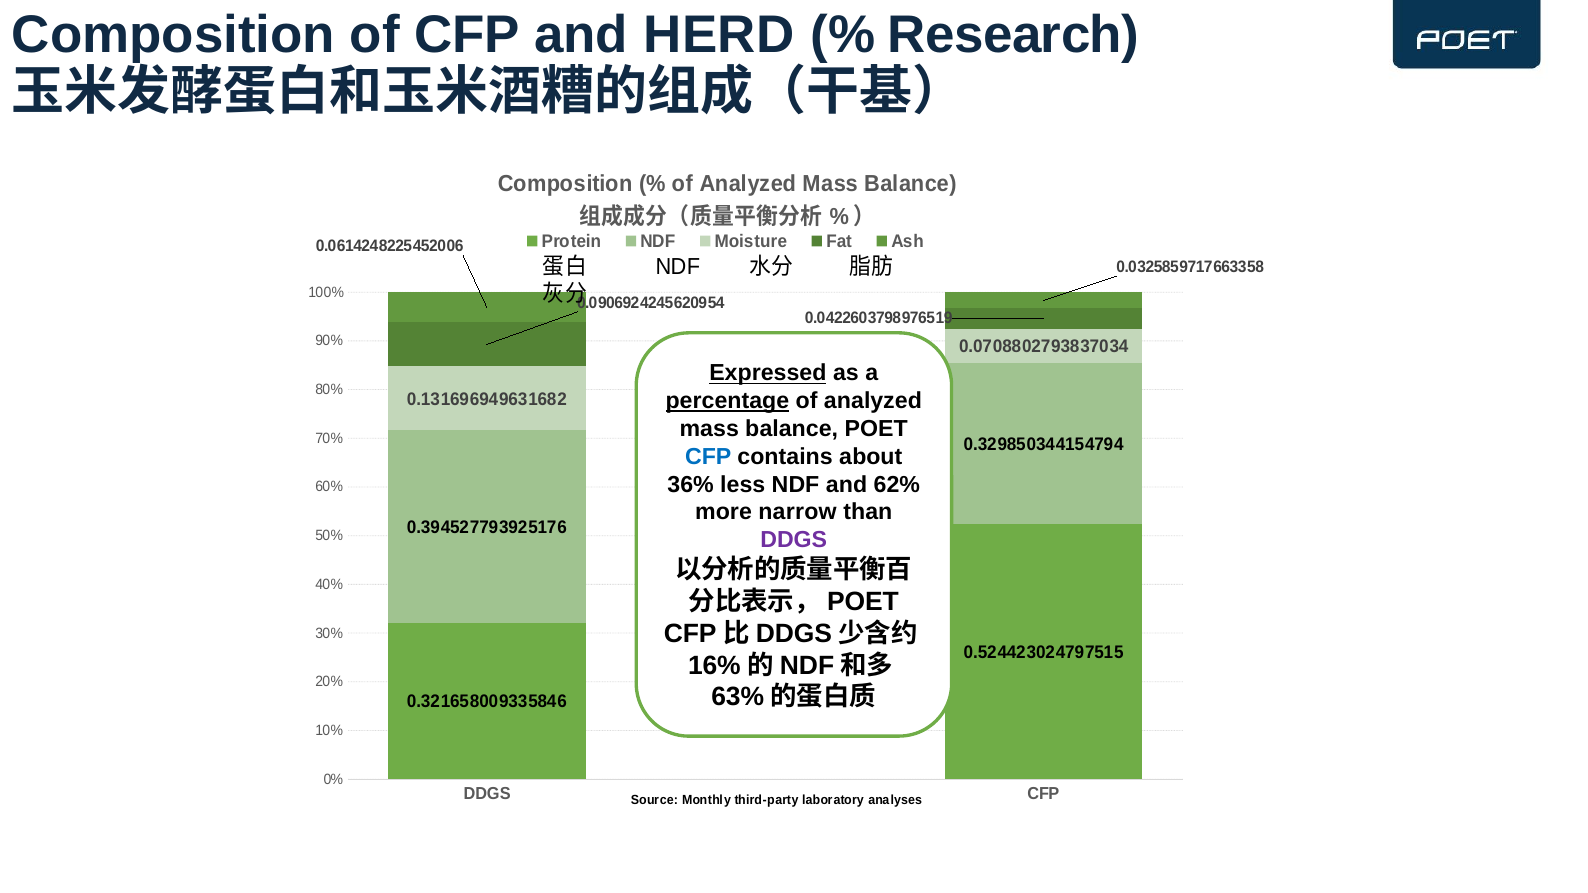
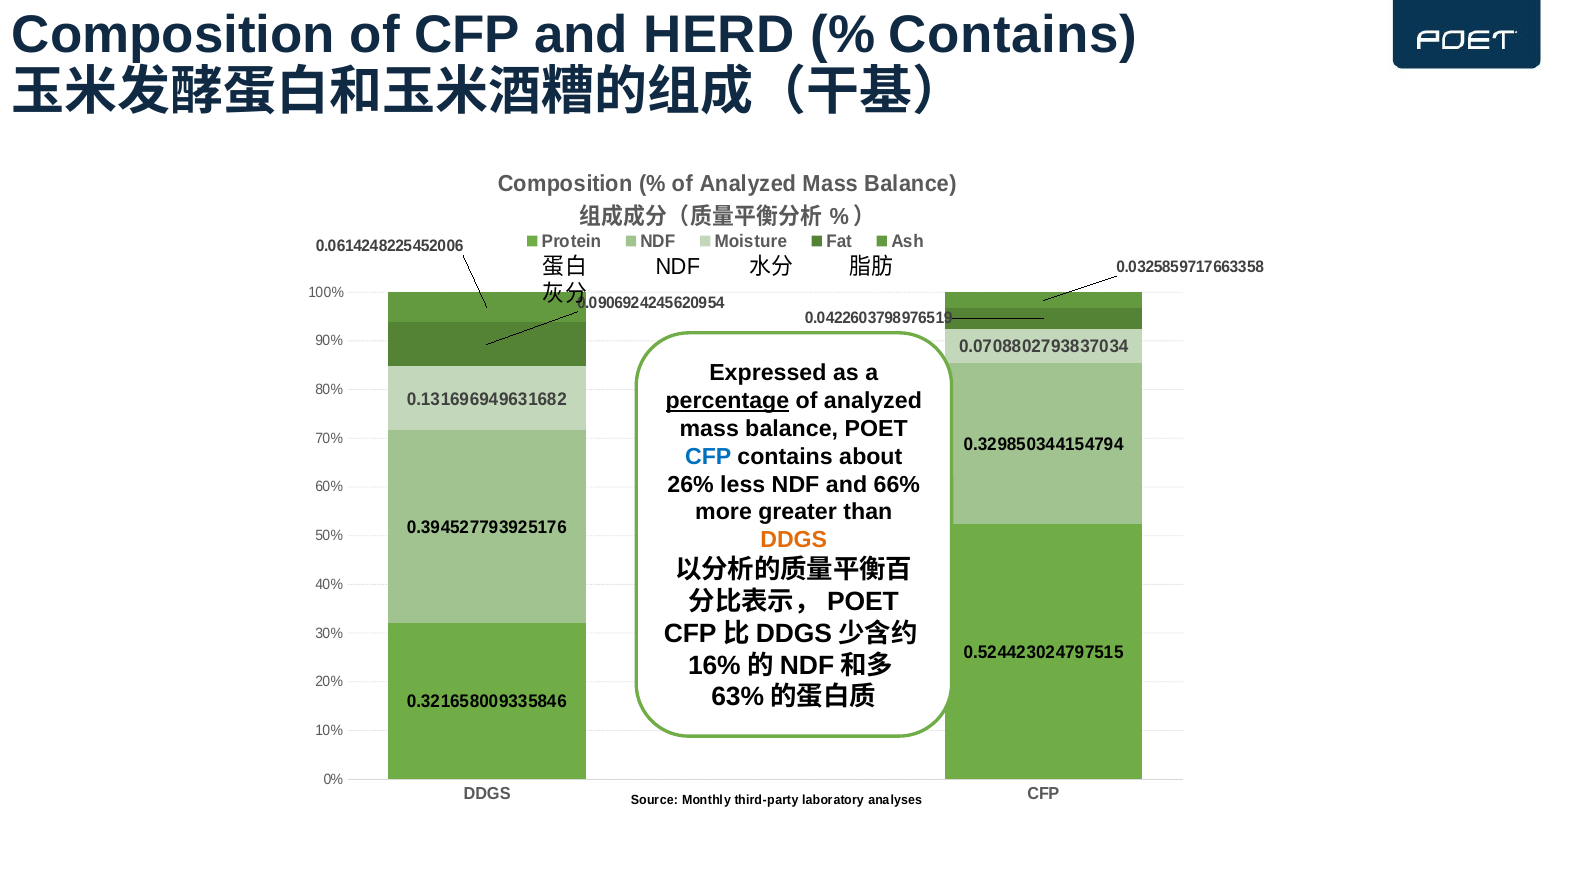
Research: Research -> Contains (1013, 35)
Expressed underline: present -> none (768, 373)
36%: 36% -> 26% (691, 485)
62%: 62% -> 66% (897, 485)
narrow: narrow -> greater (798, 512)
DDGS colour: purple -> orange (794, 540)
